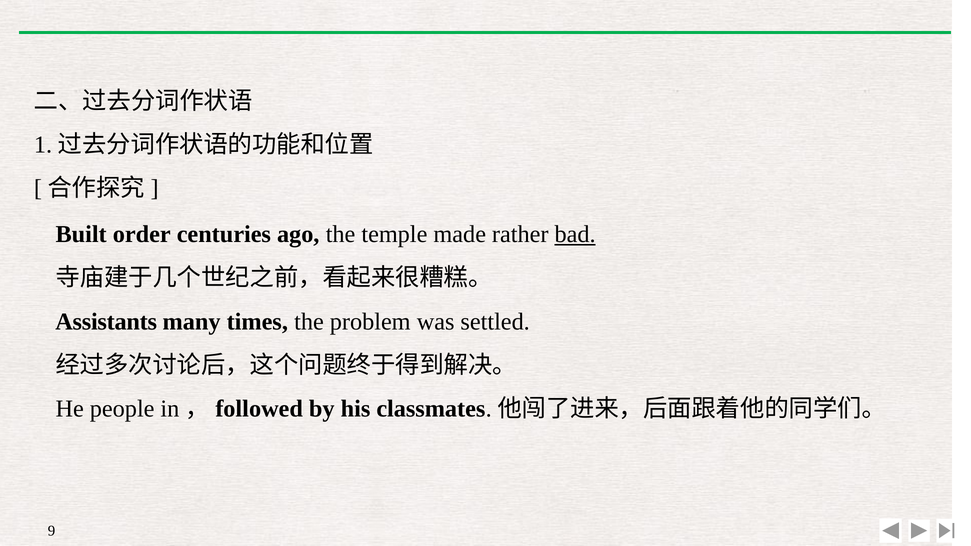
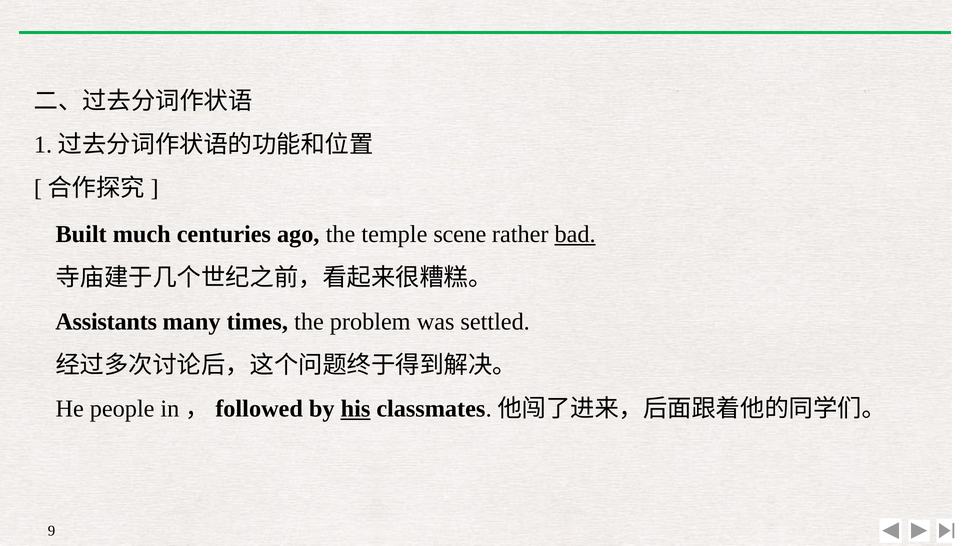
order: order -> much (142, 234)
made: made -> scene (460, 234)
his underline: none -> present (356, 409)
